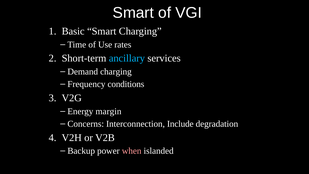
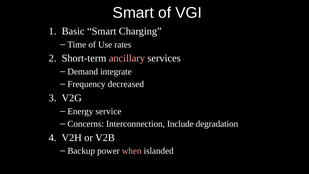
ancillary colour: light blue -> pink (127, 58)
Demand charging: charging -> integrate (116, 72)
conditions: conditions -> decreased (126, 84)
margin: margin -> service (108, 111)
